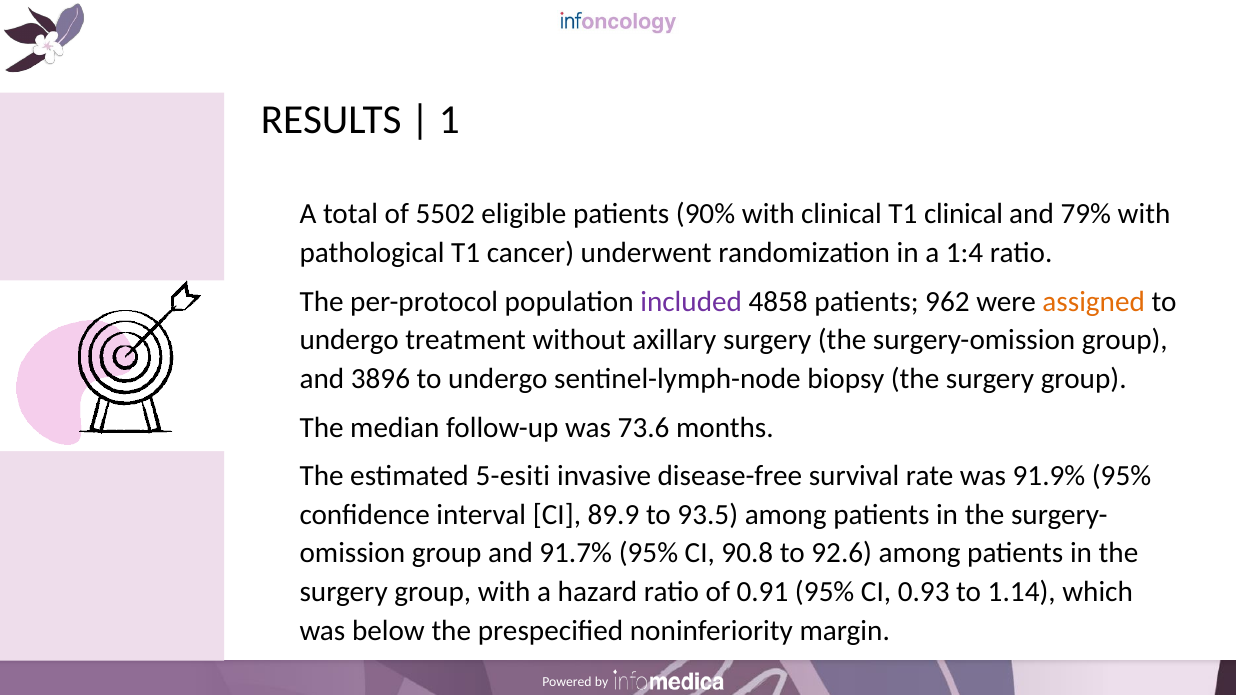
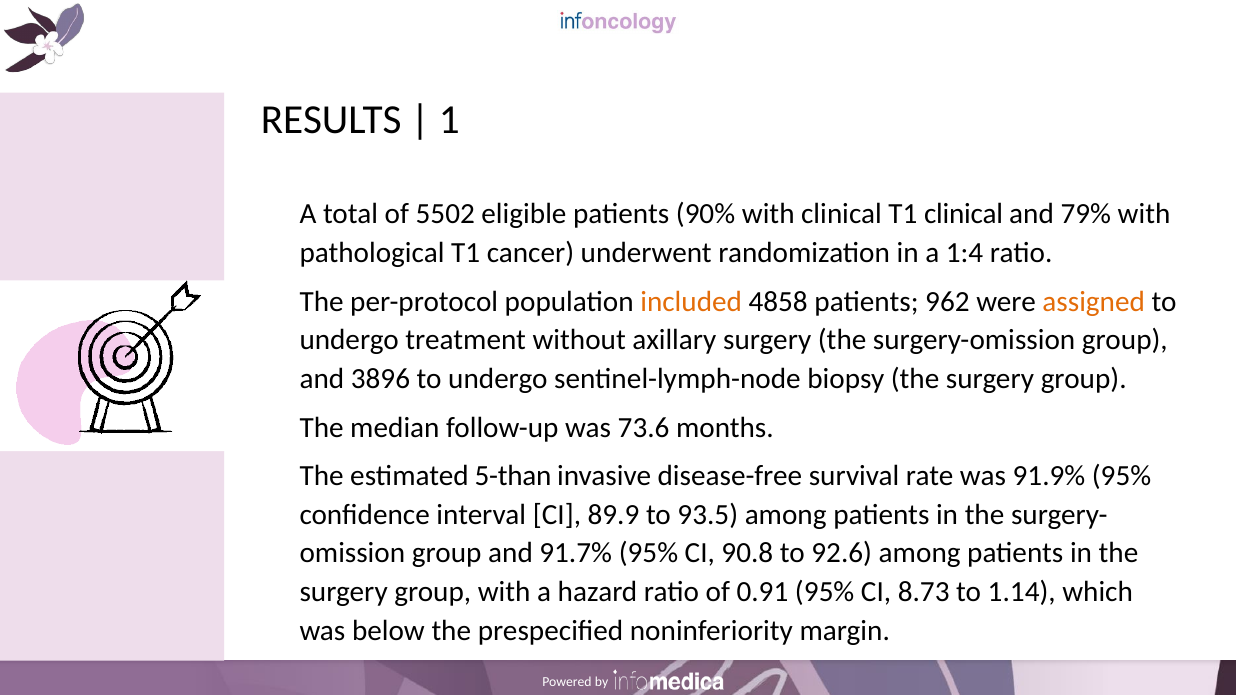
included colour: purple -> orange (691, 302)
5-esiti: 5-esiti -> 5-than (513, 476)
0.93: 0.93 -> 8.73 (924, 592)
